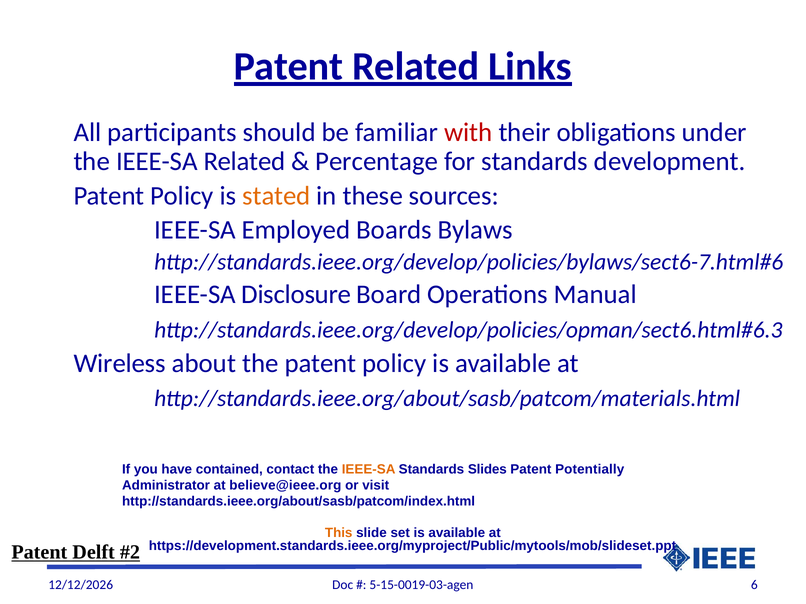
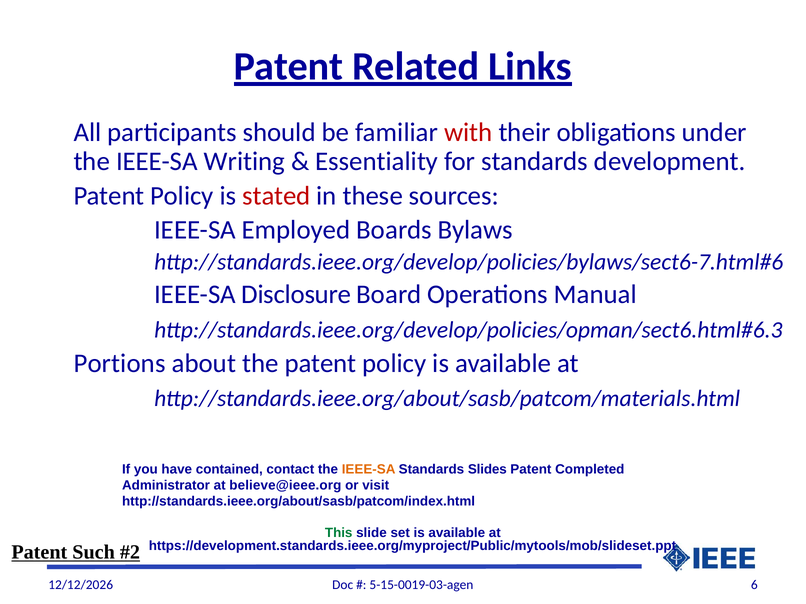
IEEE-SA Related: Related -> Writing (244, 162)
Percentage: Percentage -> Essentiality (377, 162)
stated colour: orange -> red (276, 196)
Wireless: Wireless -> Portions (120, 363)
Potentially: Potentially -> Completed (590, 470)
This colour: orange -> green (339, 533)
Delft: Delft -> Such (94, 552)
